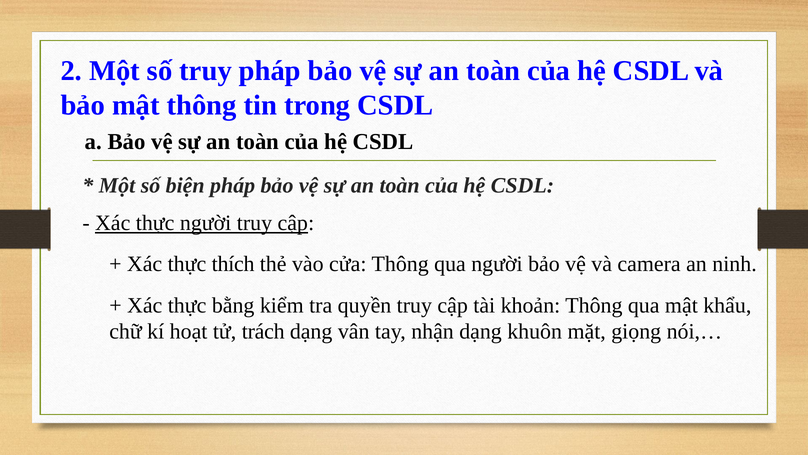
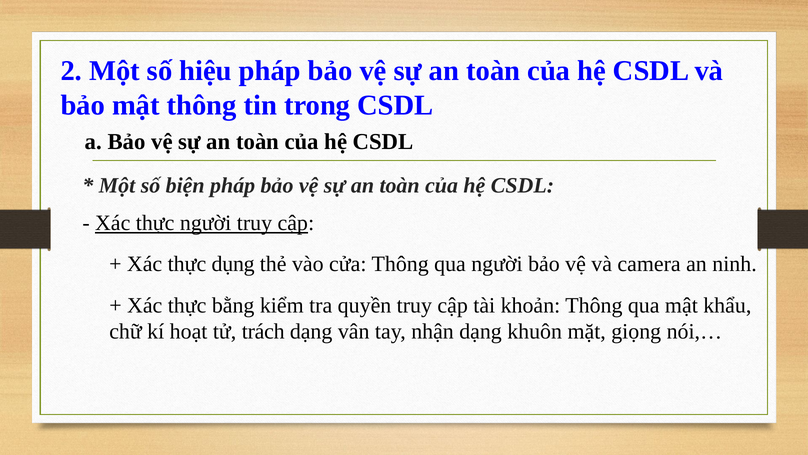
số truy: truy -> hiệu (206, 71)
thích: thích -> dụng (233, 264)
